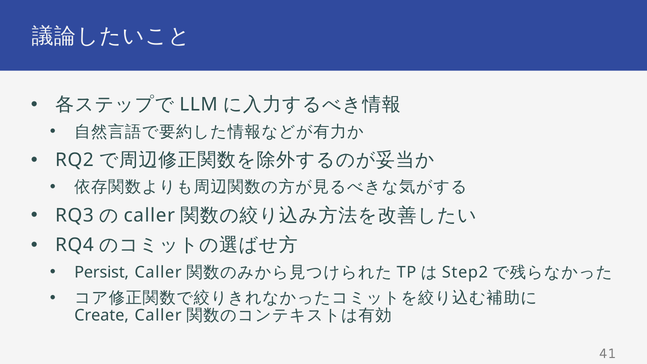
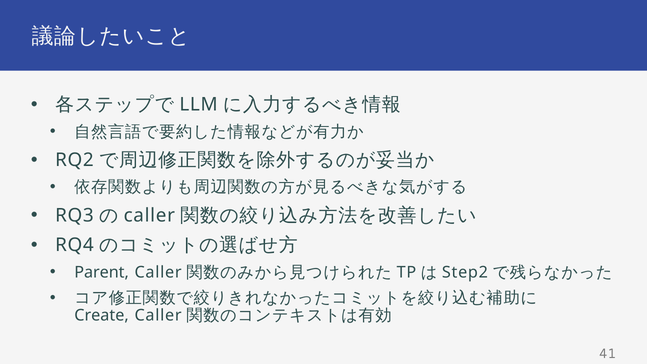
Persist: Persist -> Parent (102, 272)
